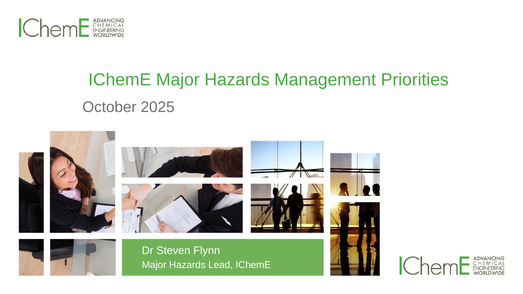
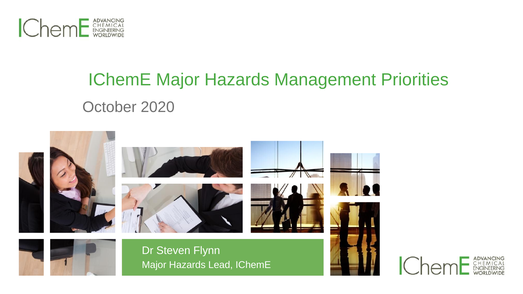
2025: 2025 -> 2020 (158, 107)
